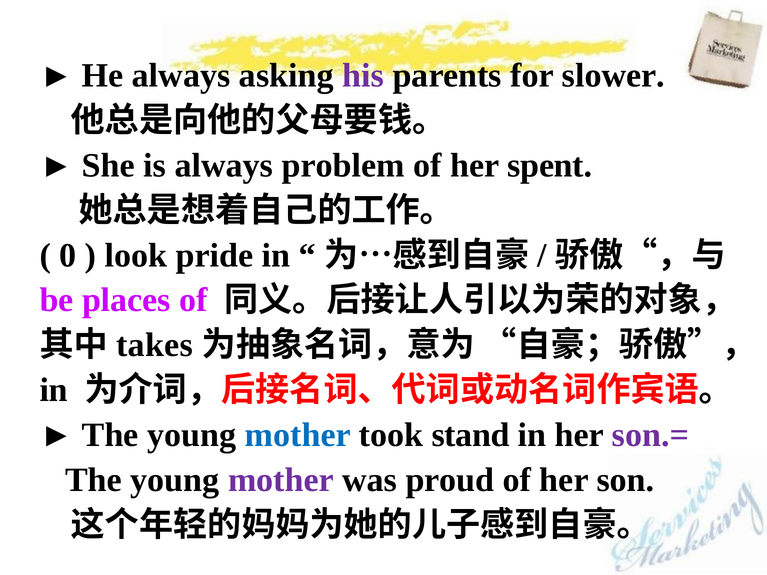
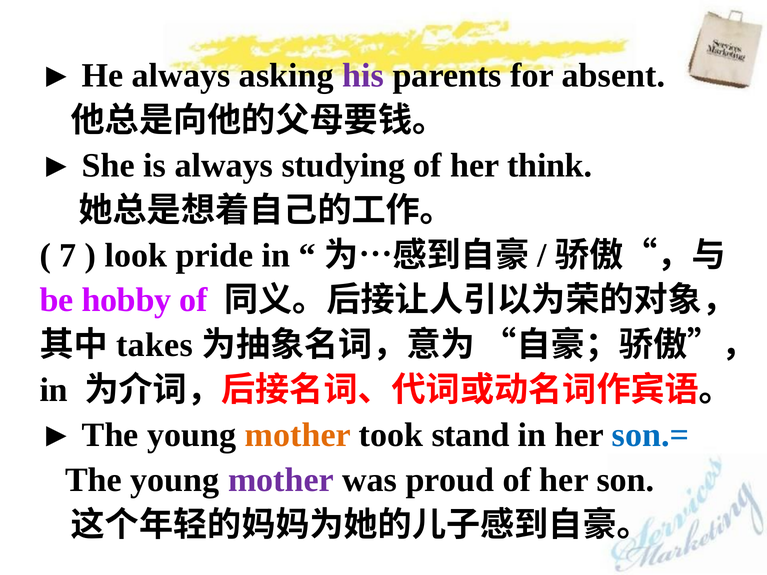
slower: slower -> absent (613, 75)
problem: problem -> studying (343, 165)
spent: spent -> think (550, 165)
0: 0 -> 7 (68, 255)
places: places -> hobby (126, 300)
mother colour: blue -> orange (298, 435)
son.= colour: purple -> blue (651, 435)
